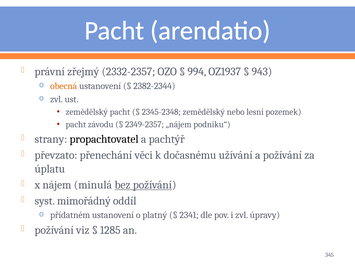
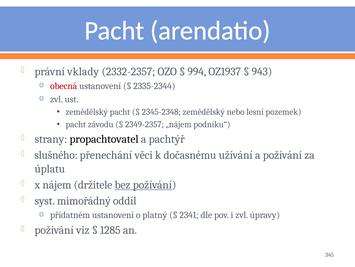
zřejmý: zřejmý -> vklady (83, 71)
obecná colour: orange -> red (64, 86)
2382-2344: 2382-2344 -> 2335-2344 (154, 86)
převzato: převzato -> slušného (56, 155)
minulá: minulá -> držitele (93, 184)
